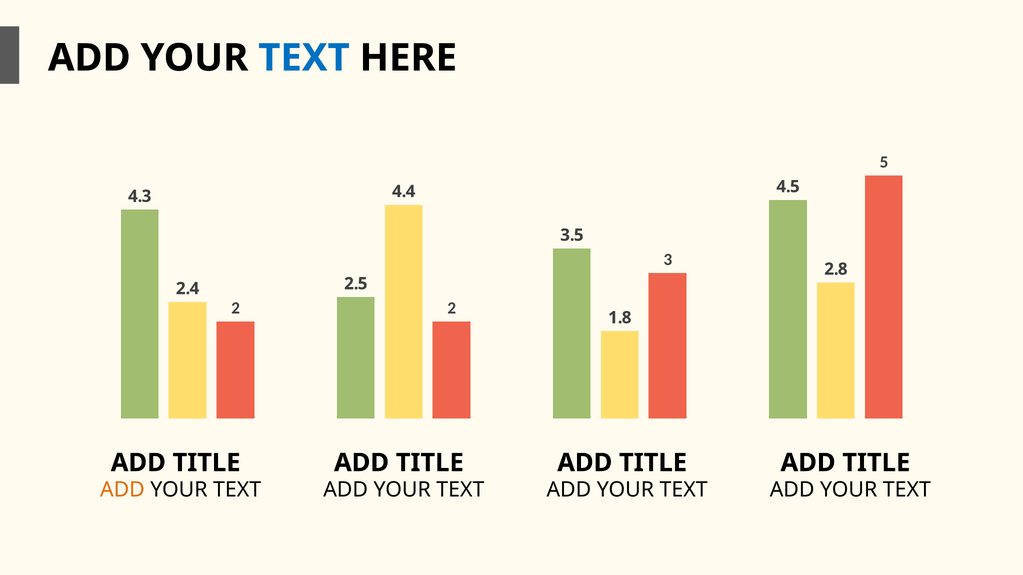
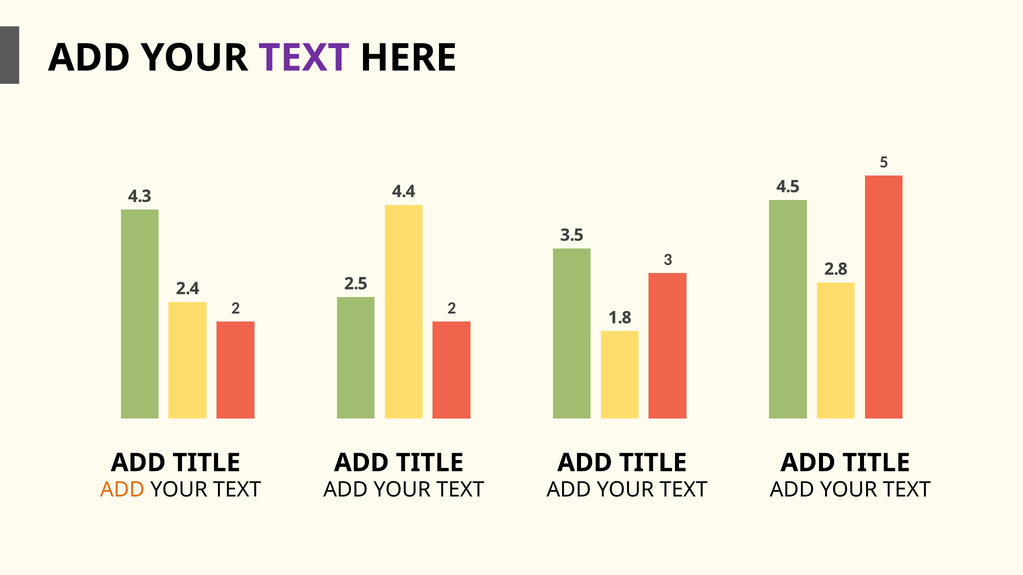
TEXT colour: blue -> purple (304, 58)
